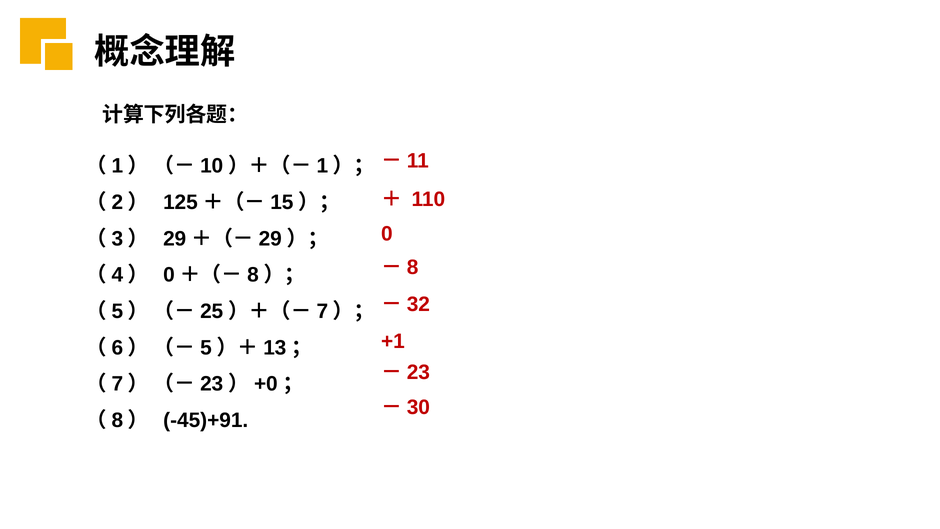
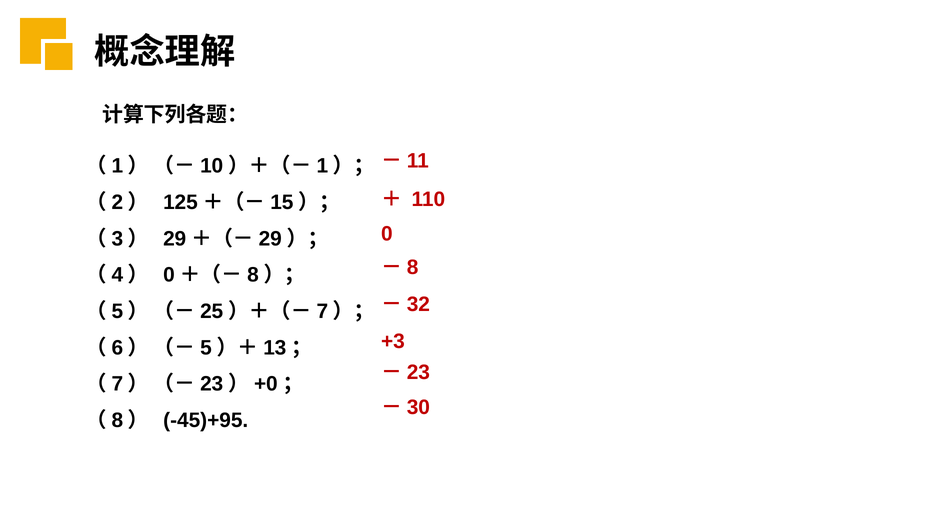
+1: +1 -> +3 (393, 341)
-45)+91: -45)+91 -> -45)+95 (206, 420)
